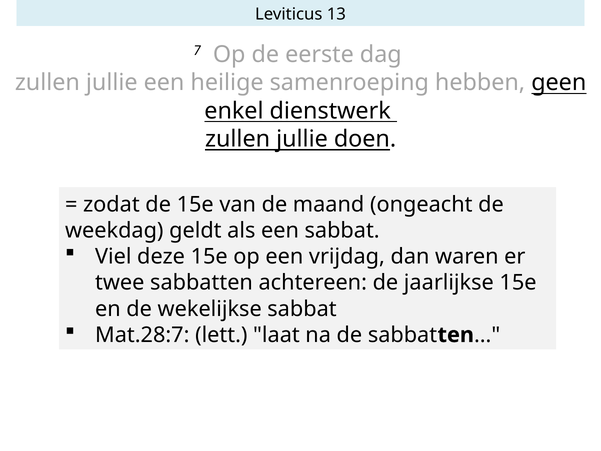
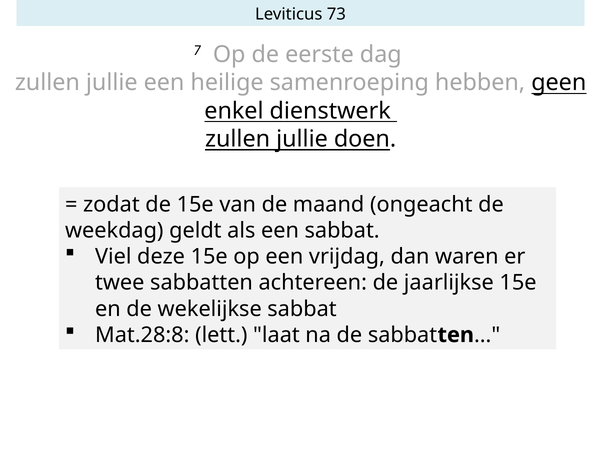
13: 13 -> 73 (336, 14)
Mat.28:7: Mat.28:7 -> Mat.28:8 (142, 335)
